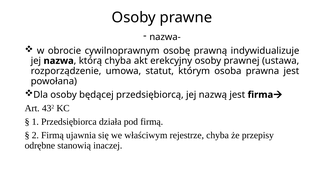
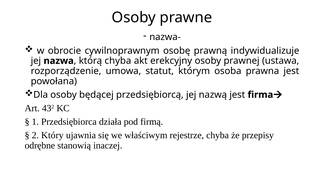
2 Firmą: Firmą -> Który (52, 136)
